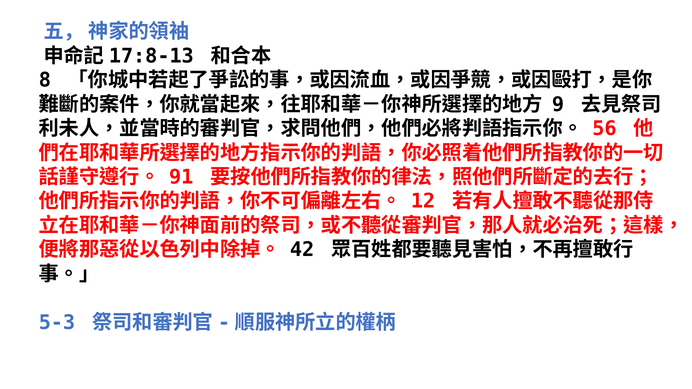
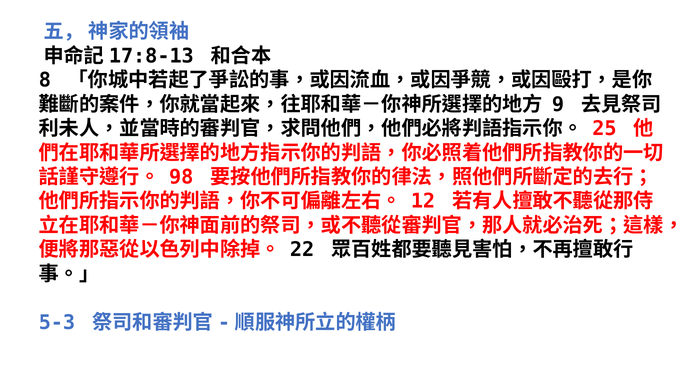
56: 56 -> 25 (604, 129)
91: 91 -> 98 (181, 177)
42: 42 -> 22 (302, 250)
